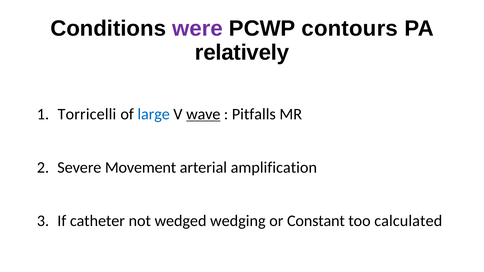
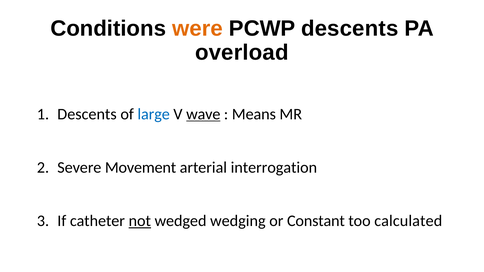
were colour: purple -> orange (197, 29)
PCWP contours: contours -> descents (350, 29)
relatively: relatively -> overload (242, 53)
Torricelli: Torricelli -> Descents (87, 114)
Pitfalls: Pitfalls -> Means (254, 114)
amplification: amplification -> interrogation (274, 168)
not underline: none -> present (140, 221)
